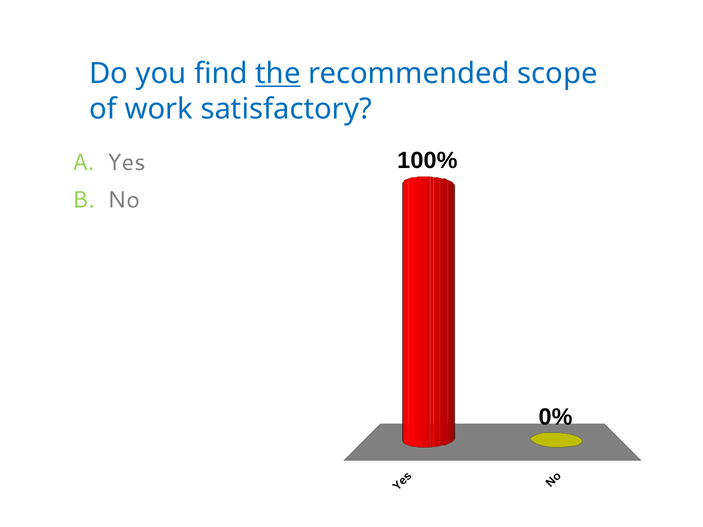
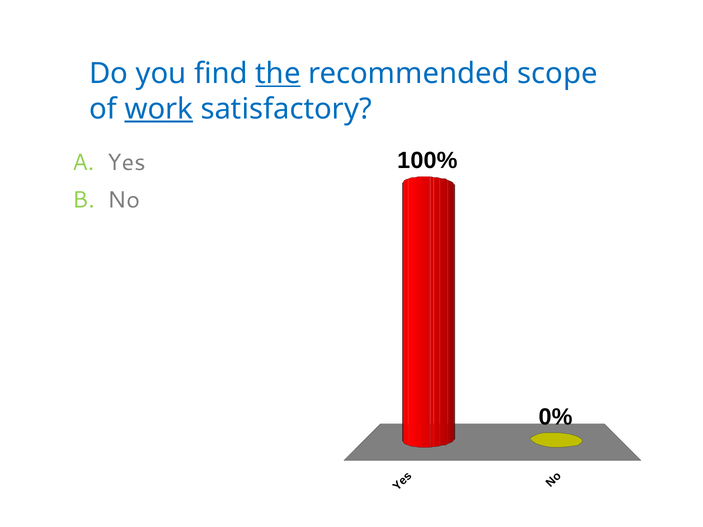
work underline: none -> present (159, 109)
